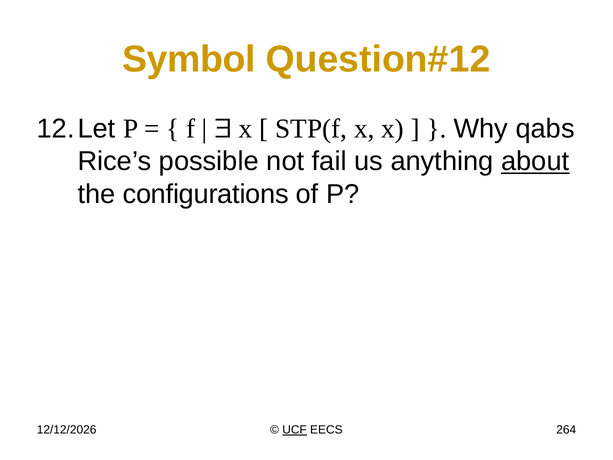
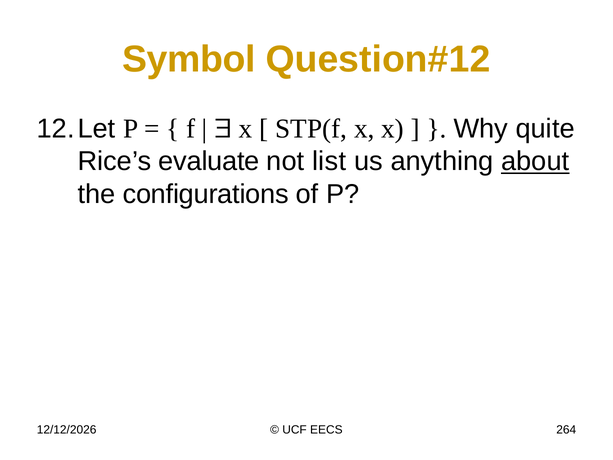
qabs: qabs -> quite (545, 129)
possible: possible -> evaluate (209, 161)
fail: fail -> list (329, 161)
UCF underline: present -> none (295, 430)
